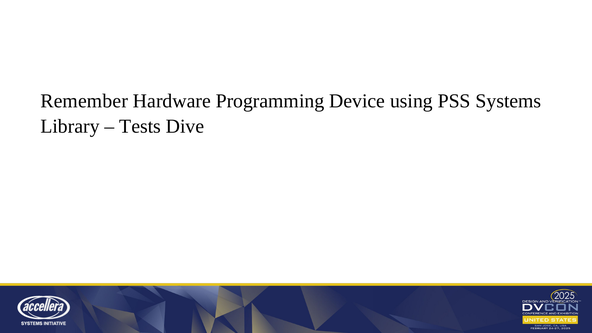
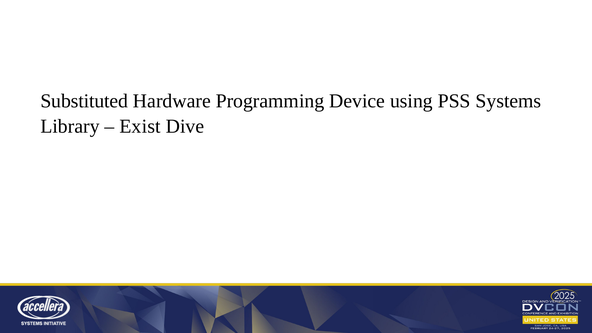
Remember: Remember -> Substituted (84, 101)
Tests: Tests -> Exist (140, 126)
